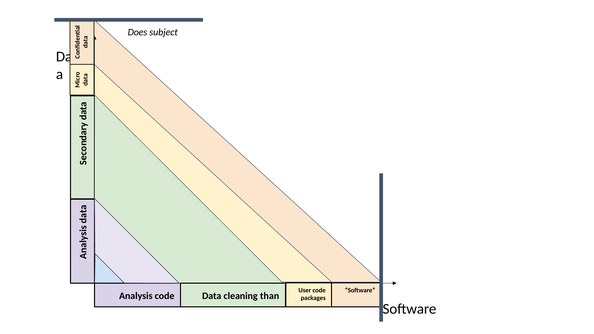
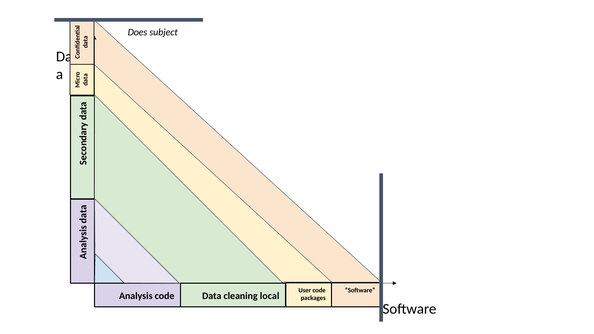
than: than -> local (270, 296)
